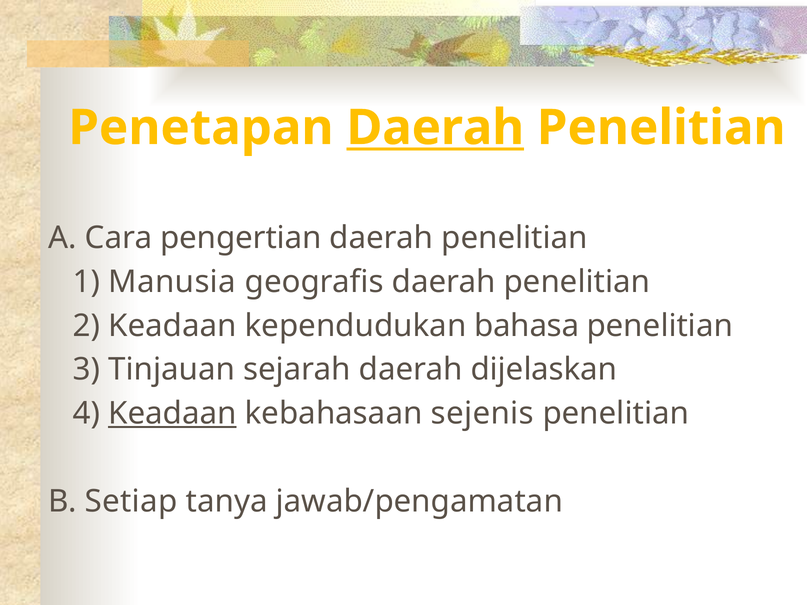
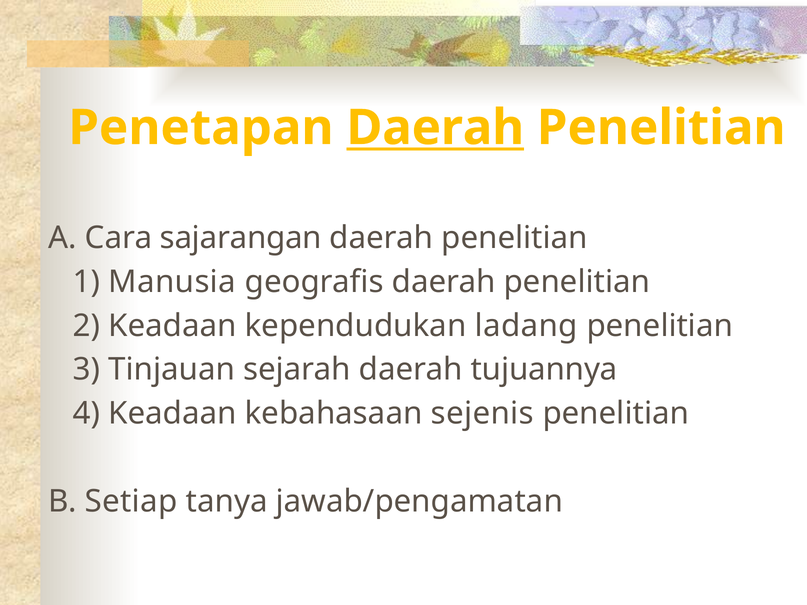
pengertian: pengertian -> sajarangan (241, 238)
bahasa: bahasa -> ladang (526, 326)
dijelaskan: dijelaskan -> tujuannya (544, 370)
Keadaan underline: present -> none (172, 414)
